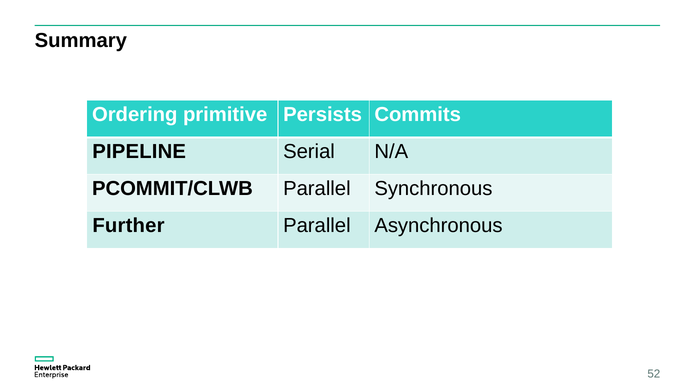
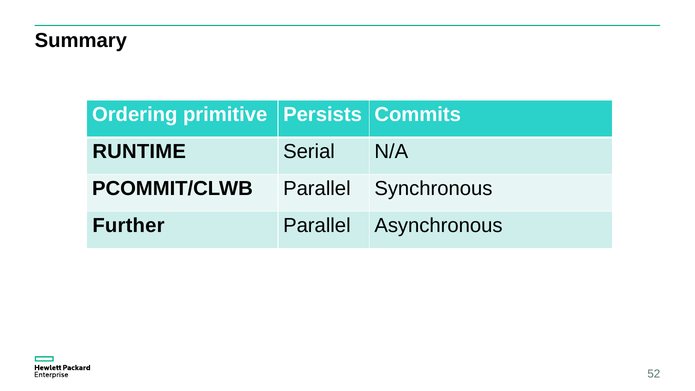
PIPELINE: PIPELINE -> RUNTIME (139, 152)
